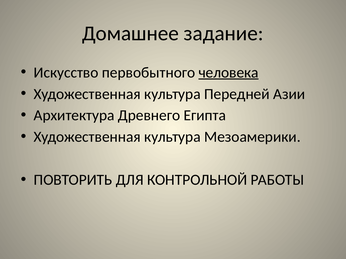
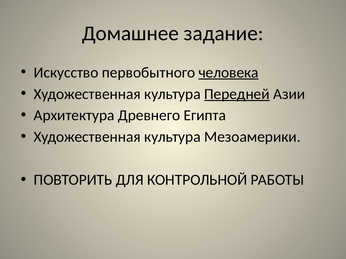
Передней underline: none -> present (237, 94)
